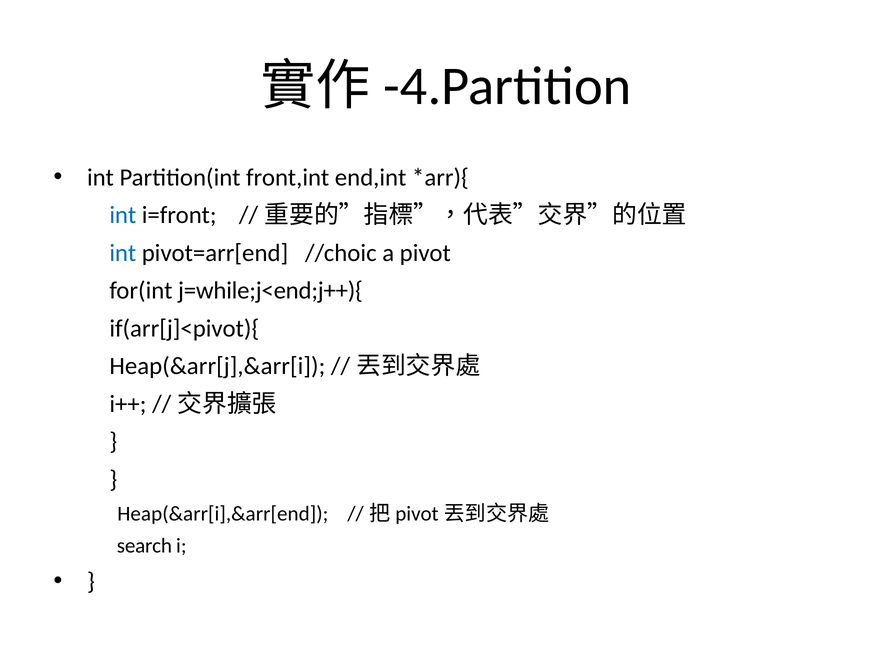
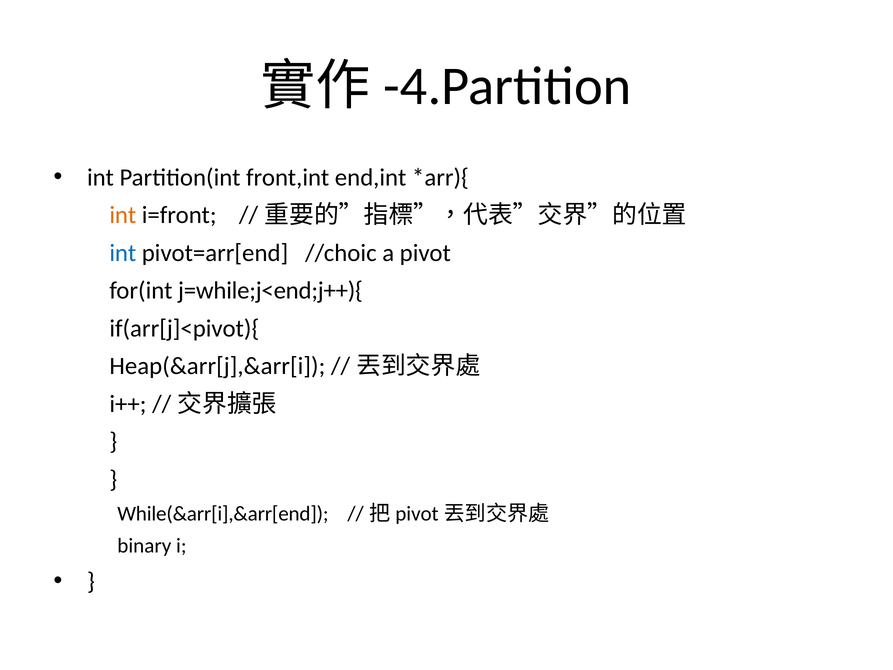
int colour: blue -> orange (123, 215)
Heap(&arr[i],&arr[end: Heap(&arr[i],&arr[end -> While(&arr[i],&arr[end (223, 513)
search: search -> binary (144, 546)
